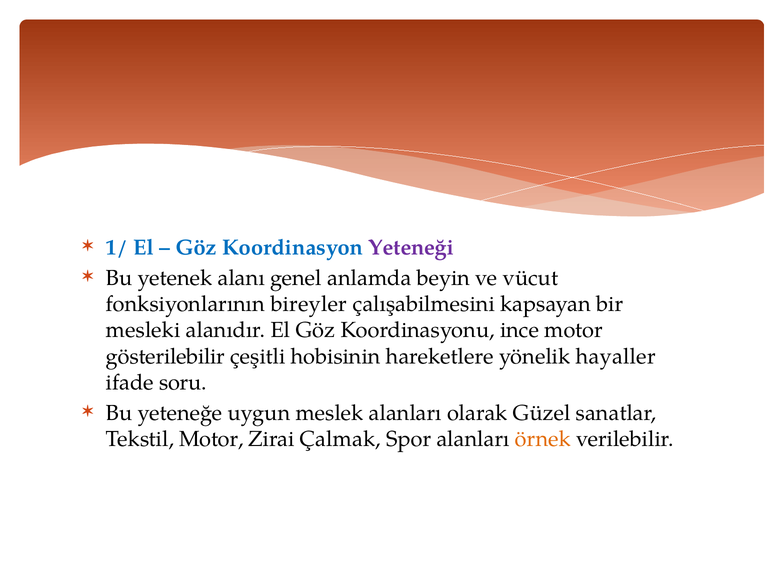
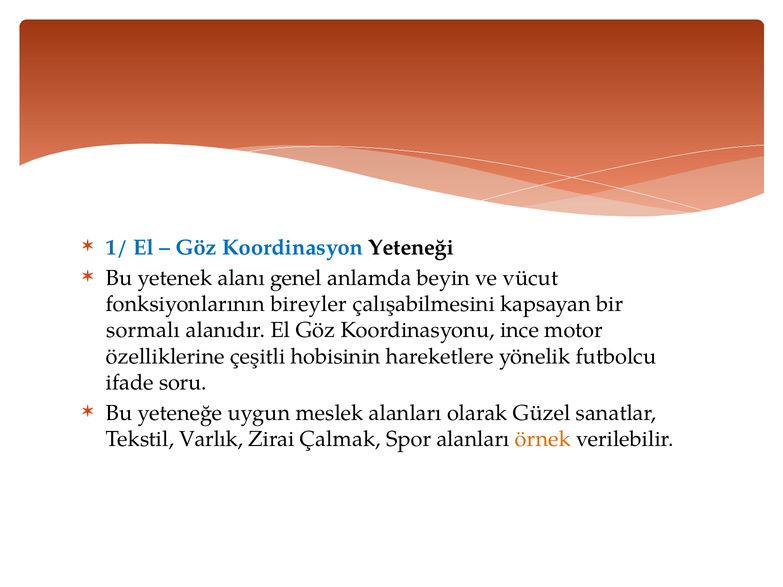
Yeteneği colour: purple -> black (411, 248)
mesleki: mesleki -> sormalı (143, 330)
gösterilebilir: gösterilebilir -> özelliklerine (165, 357)
hayaller: hayaller -> futbolcu (616, 357)
Tekstil Motor: Motor -> Varlık (211, 439)
